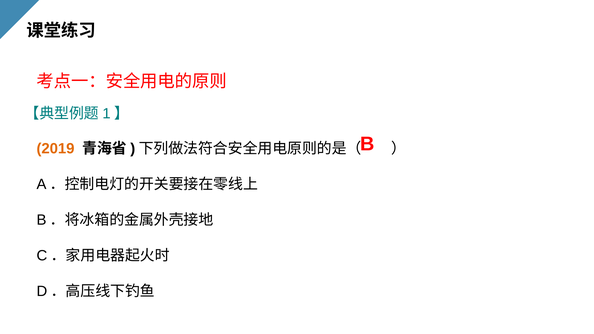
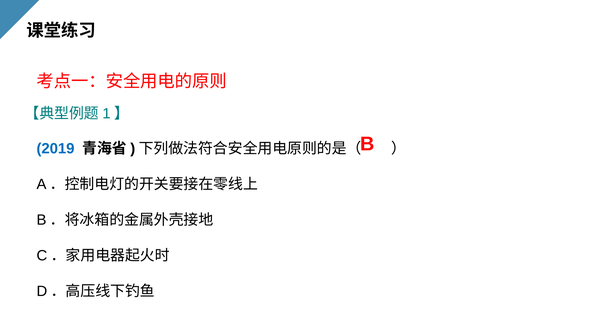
2019 colour: orange -> blue (56, 149)
